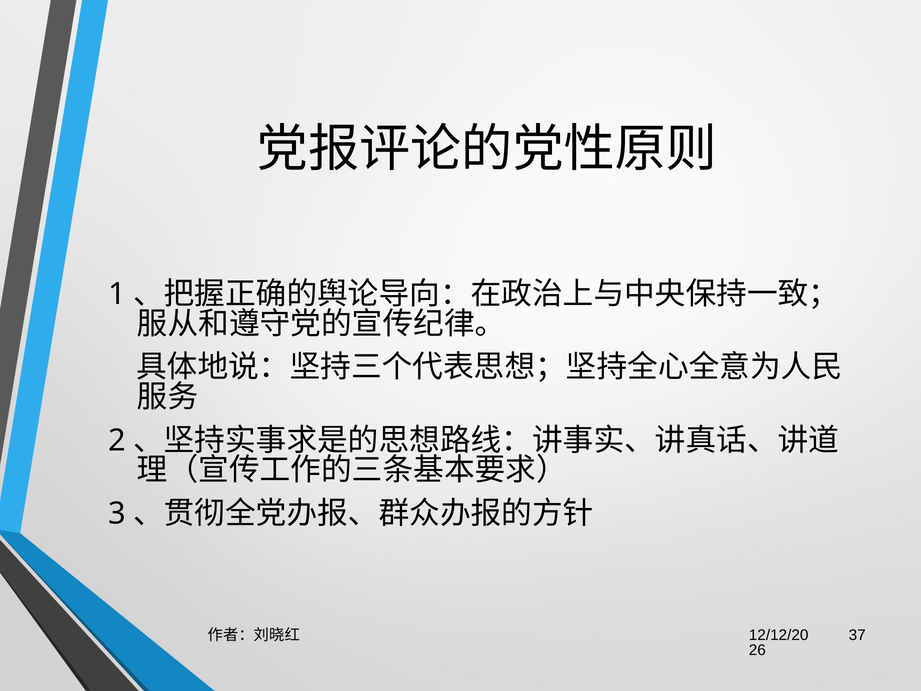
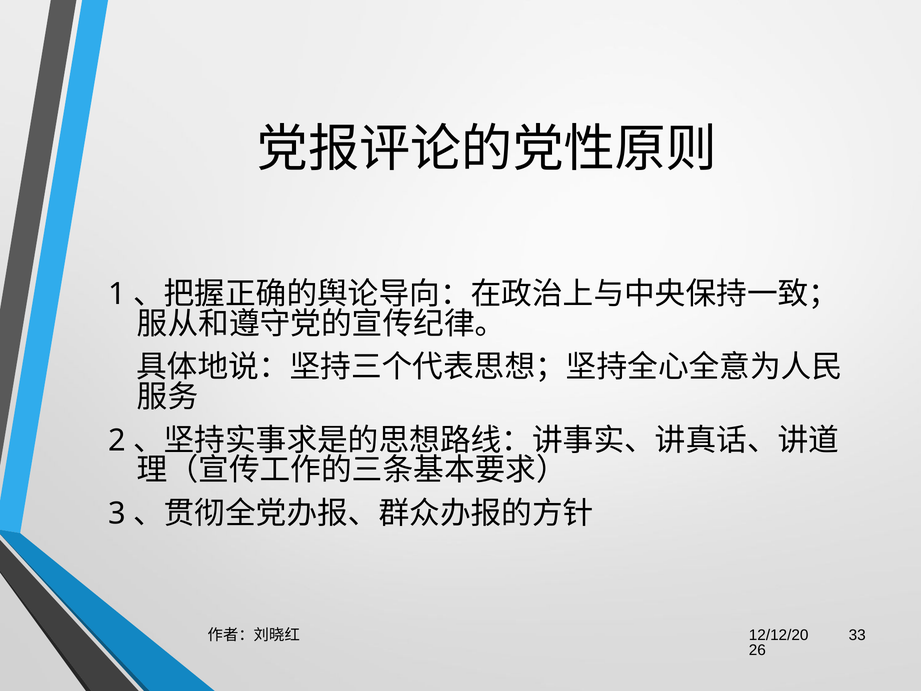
37: 37 -> 33 (857, 635)
